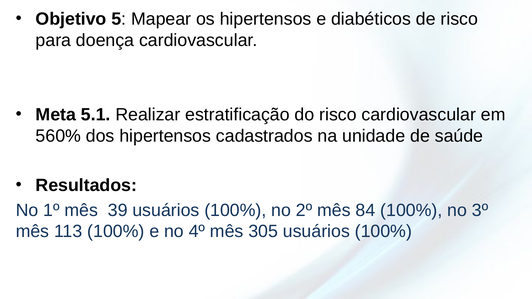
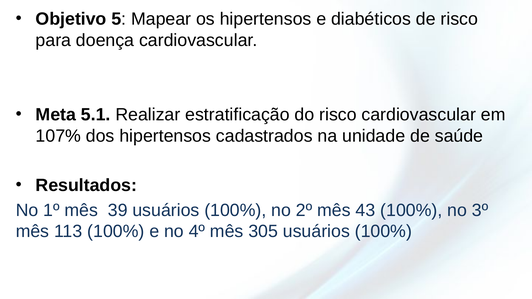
560%: 560% -> 107% (58, 136)
84: 84 -> 43 (365, 210)
